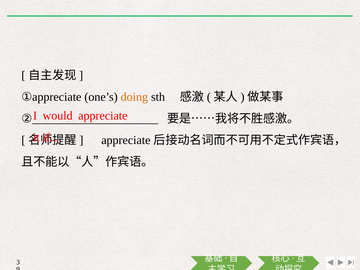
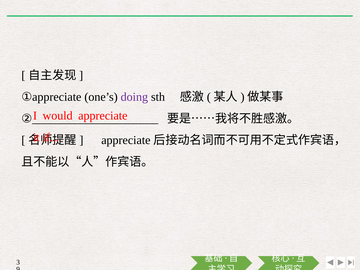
doing colour: orange -> purple (134, 97)
